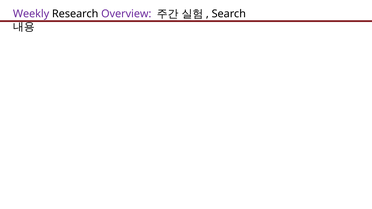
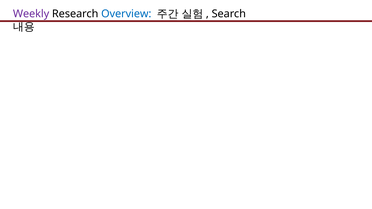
Overview colour: purple -> blue (126, 14)
